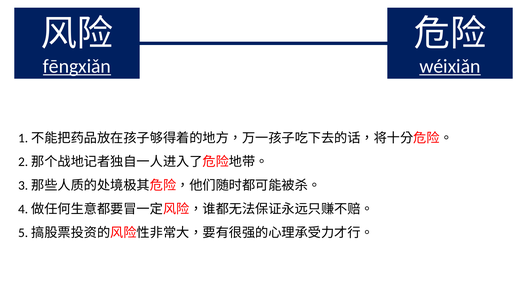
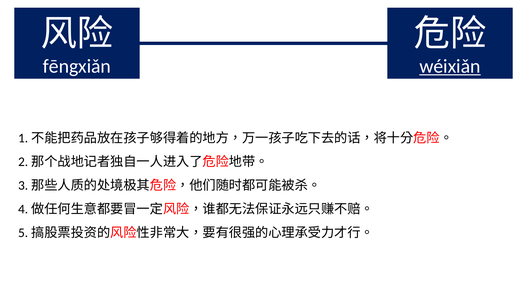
fēngxiǎn underline: present -> none (77, 66)
